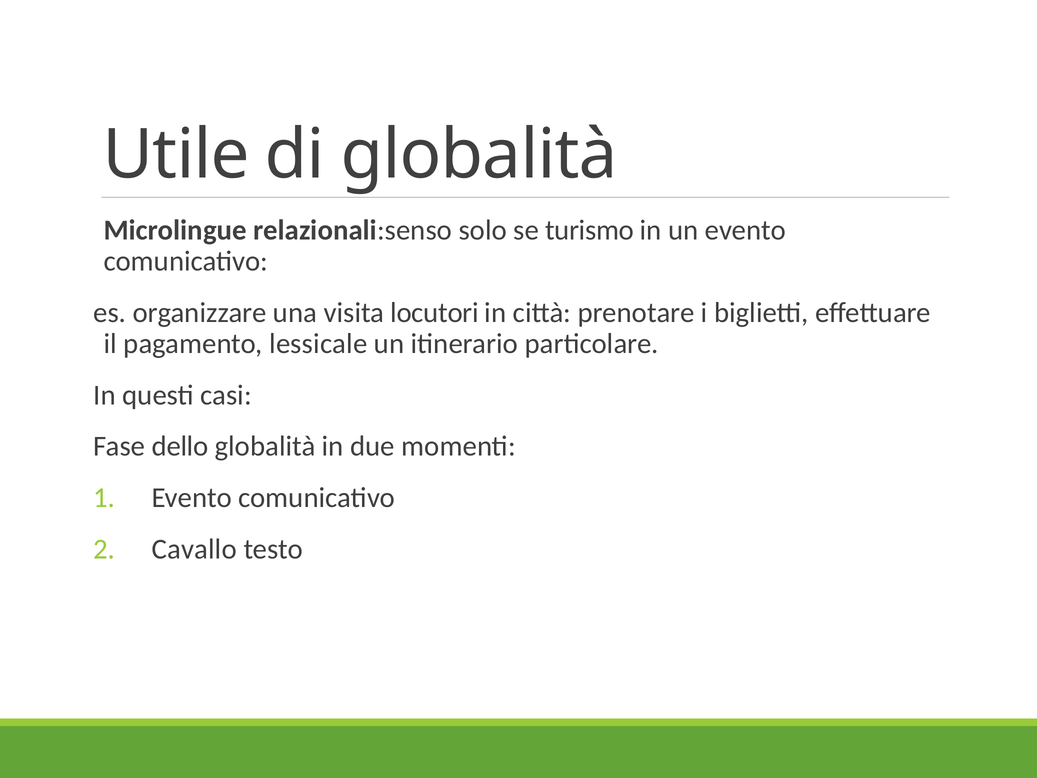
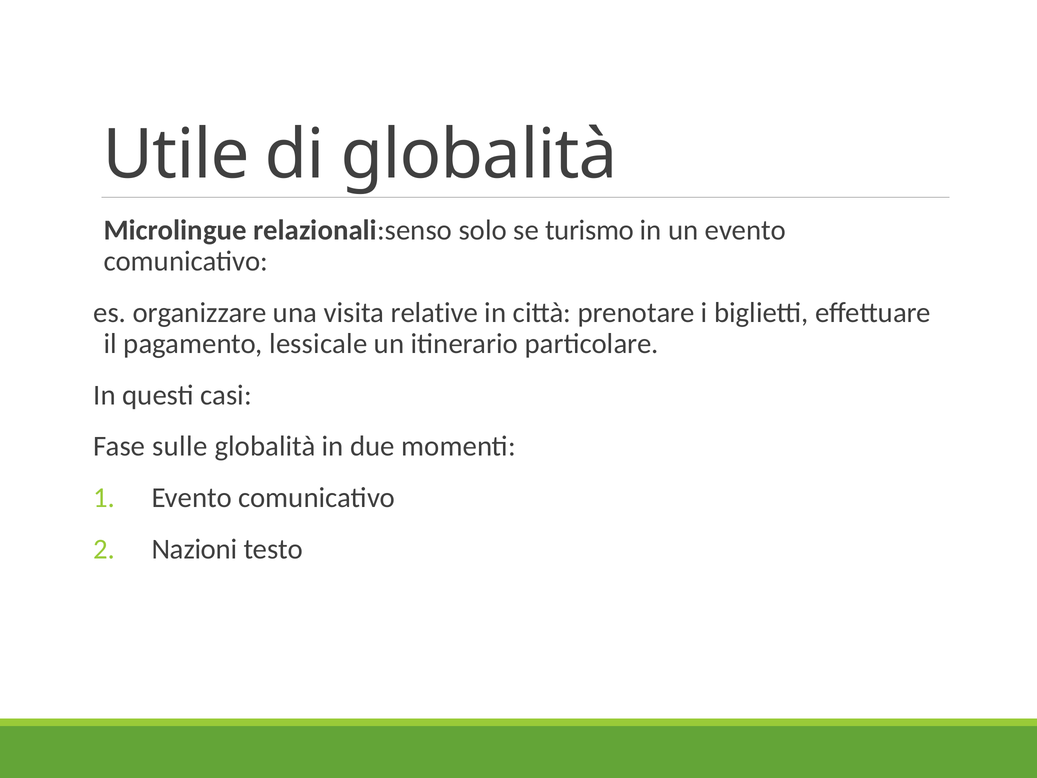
locutori: locutori -> relative (434, 312)
dello: dello -> sulle (180, 446)
Cavallo: Cavallo -> Nazioni (194, 549)
